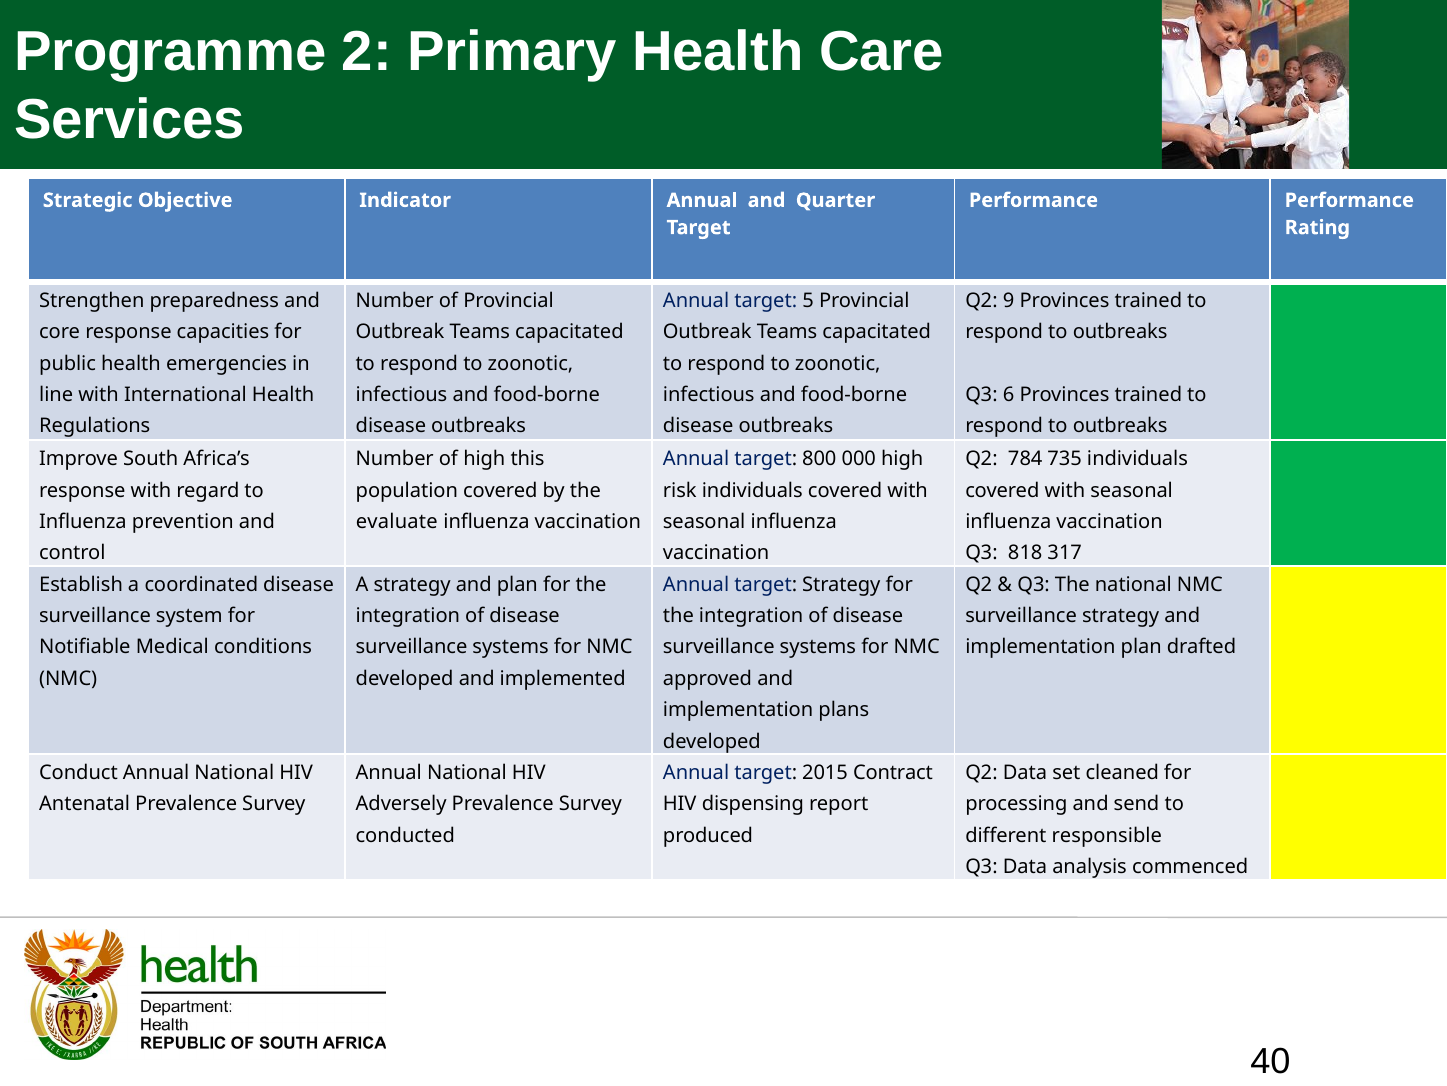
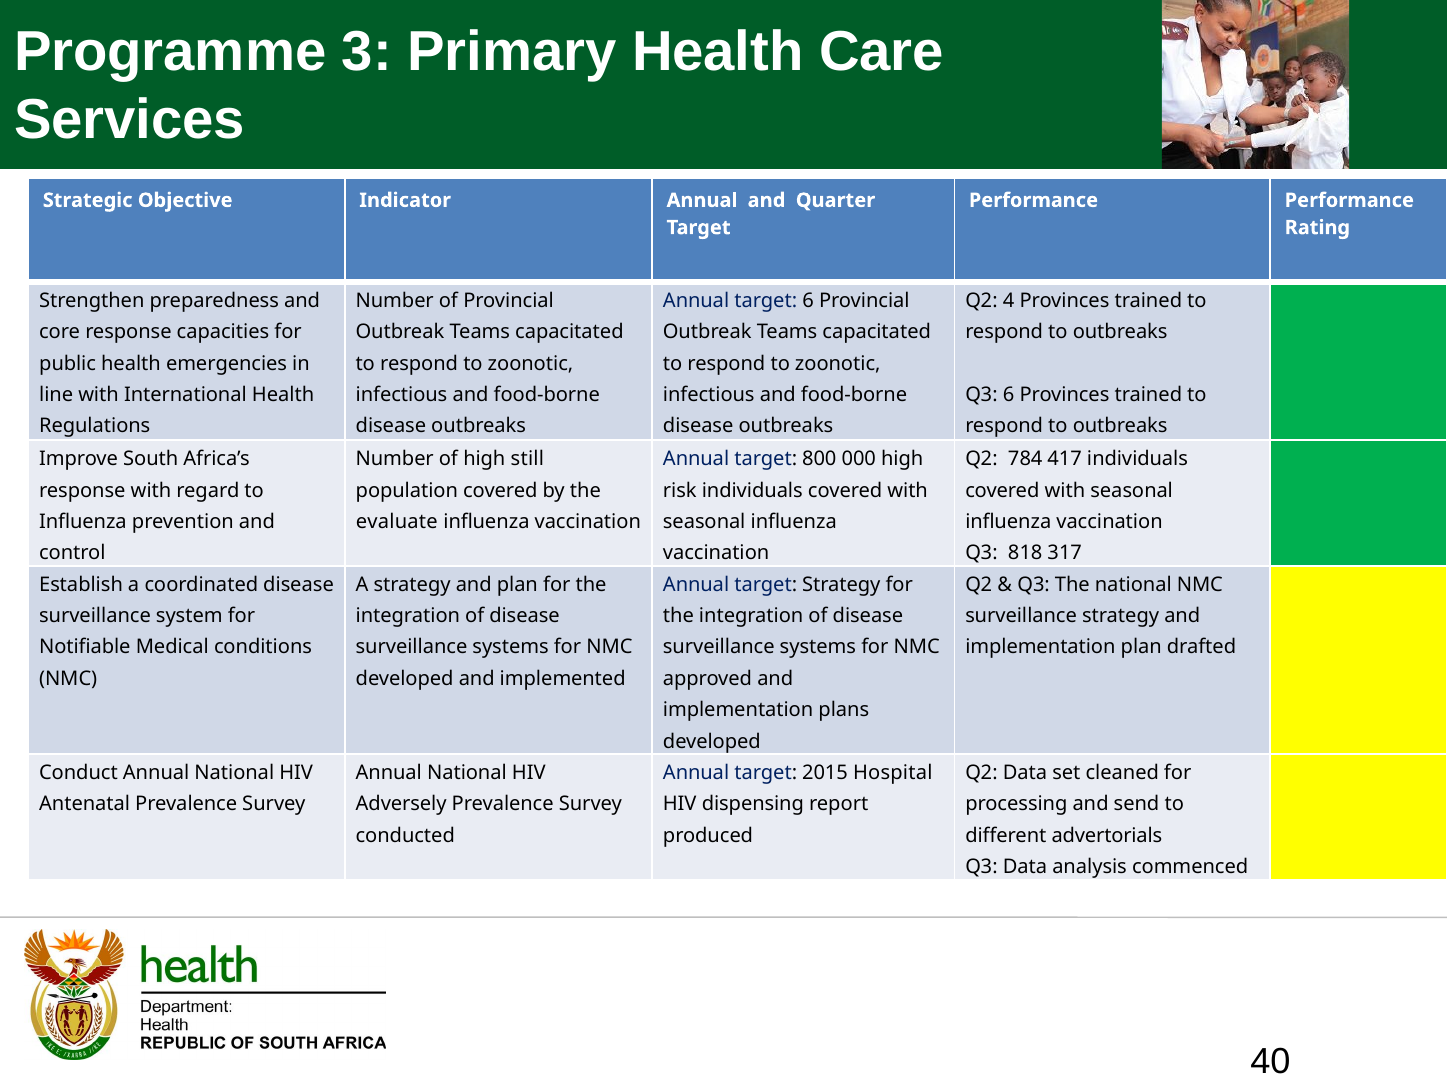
2: 2 -> 3 (367, 52)
target 5: 5 -> 6 (808, 301)
9: 9 -> 4 (1009, 301)
this: this -> still (527, 459)
735: 735 -> 417 (1065, 459)
Contract: Contract -> Hospital (893, 772)
responsible: responsible -> advertorials (1107, 835)
